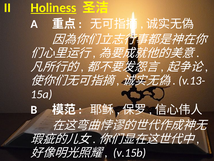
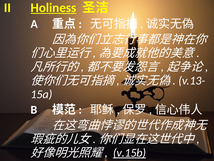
v.15b underline: none -> present (130, 152)
